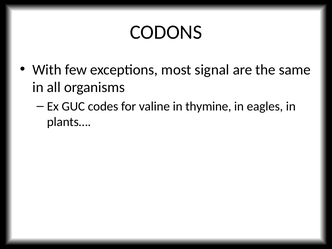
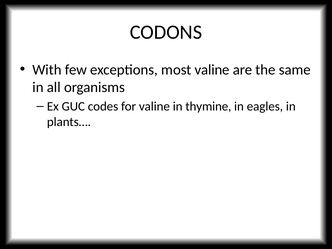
most signal: signal -> valine (212, 70)
